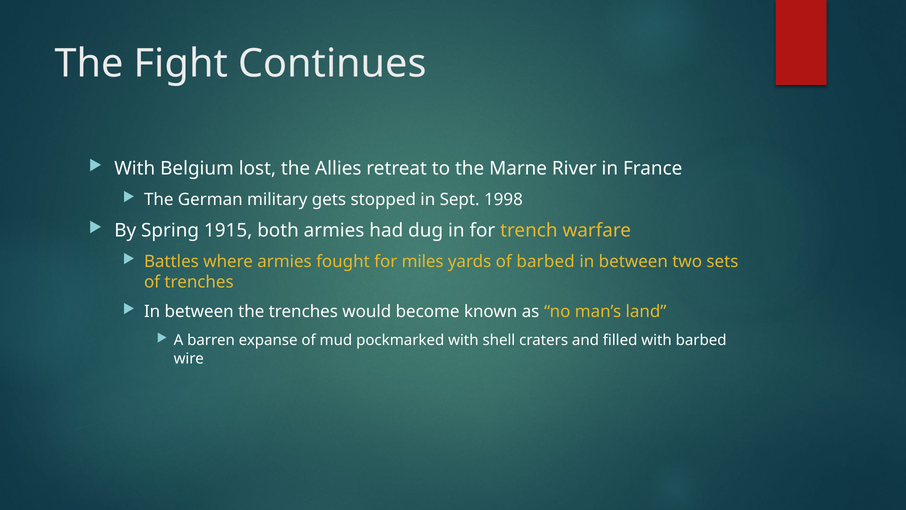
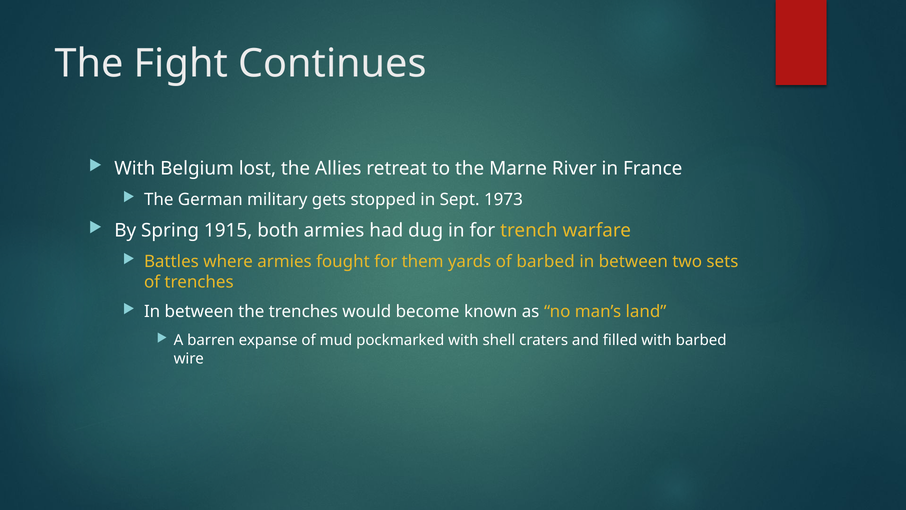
1998: 1998 -> 1973 (503, 199)
miles: miles -> them (423, 261)
